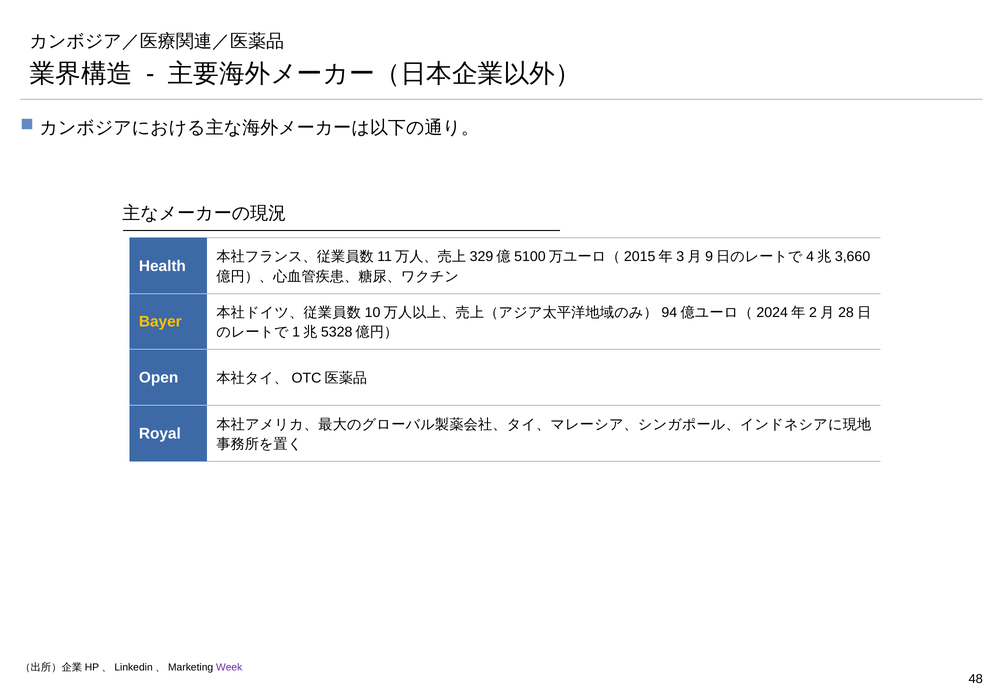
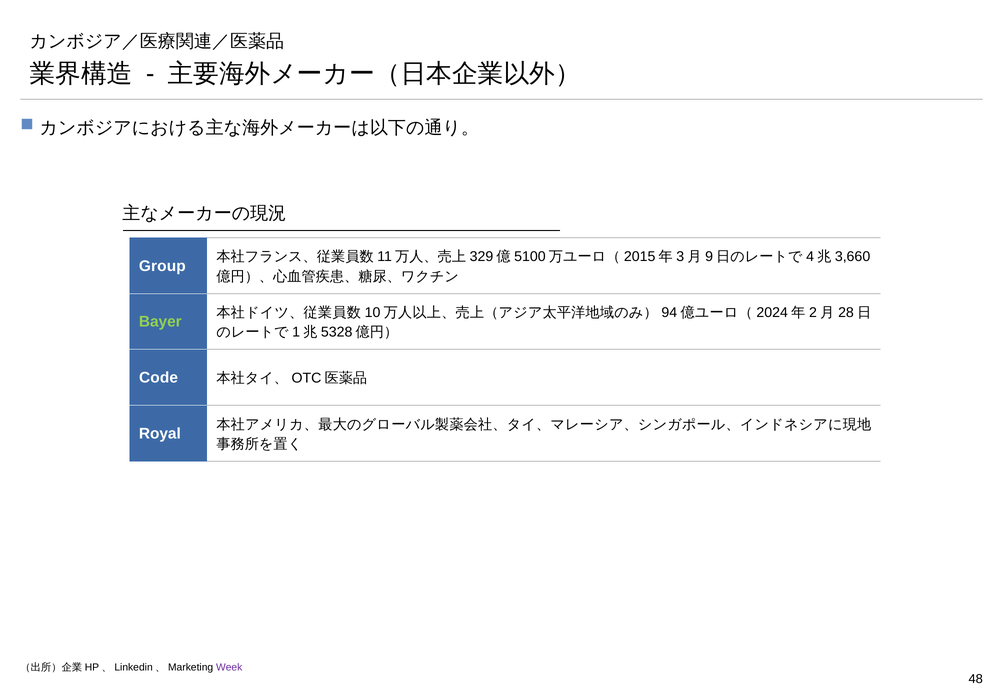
Health: Health -> Group (162, 266)
Bayer colour: yellow -> light green (160, 322)
Open: Open -> Code (159, 378)
